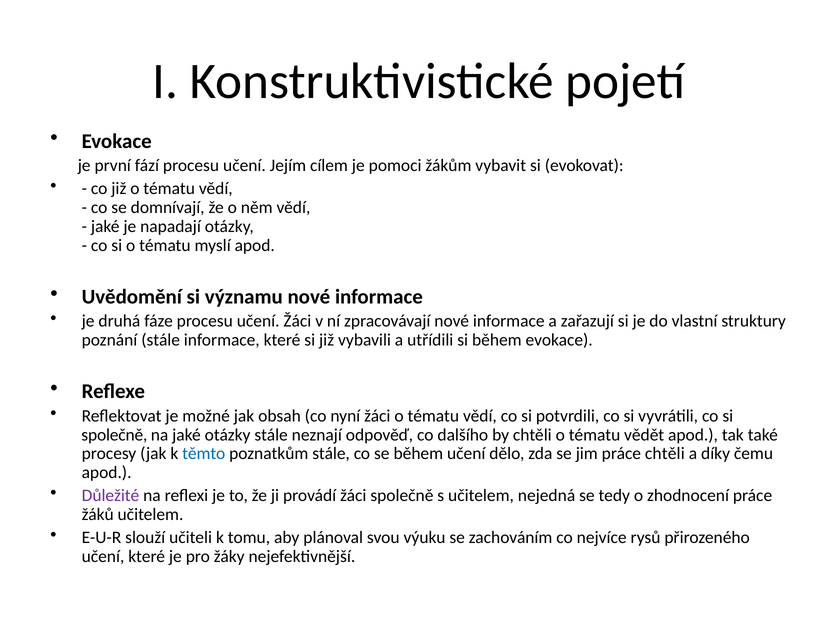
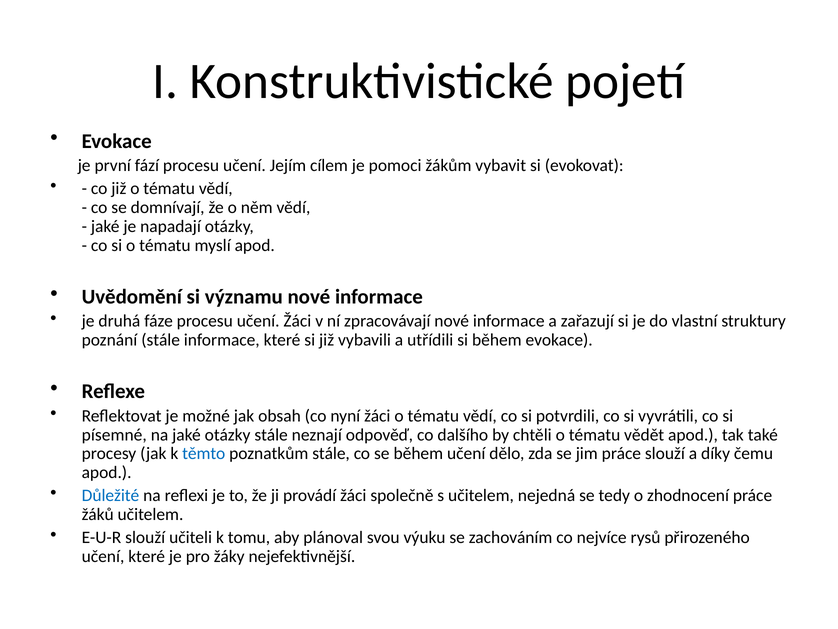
společně: společně -> písemné (114, 434)
práce chtěli: chtěli -> slouží (665, 453)
Důležité colour: purple -> blue (111, 495)
